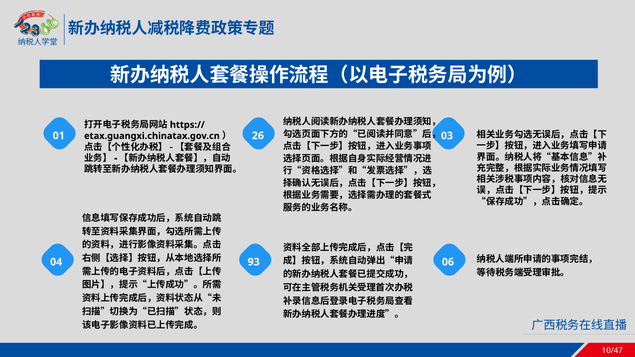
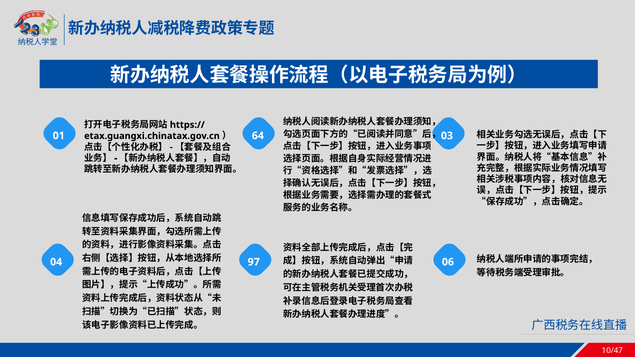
26: 26 -> 64 (258, 136)
93: 93 -> 97 (254, 262)
